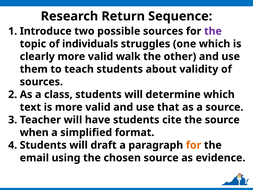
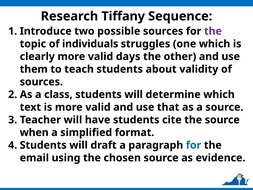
Return: Return -> Tiffany (123, 16)
walk: walk -> days (128, 56)
for colour: orange -> blue (194, 145)
